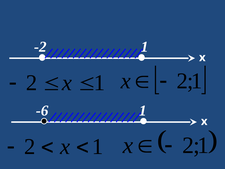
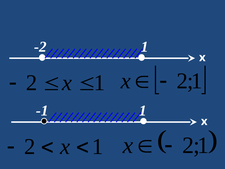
-6: -6 -> -1 (42, 111)
